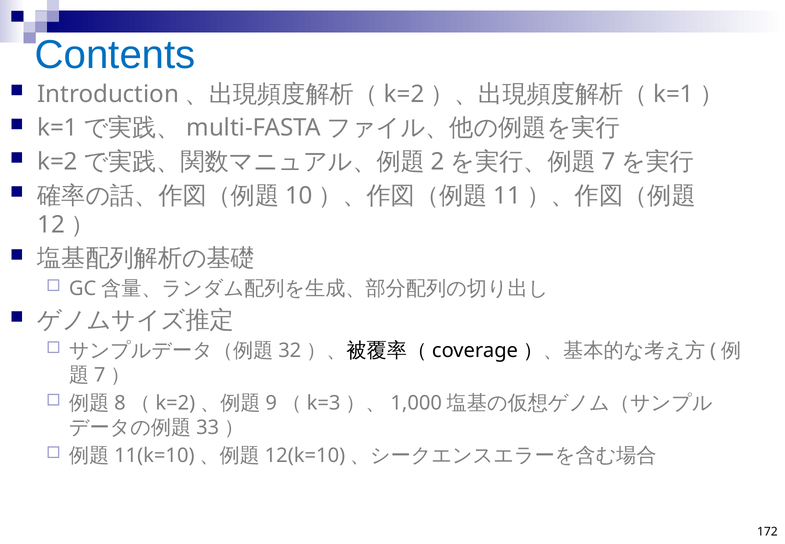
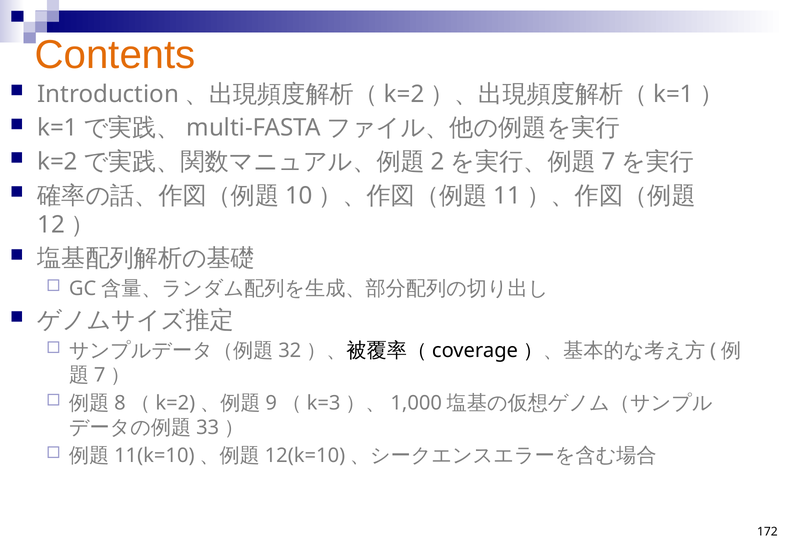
Contents colour: blue -> orange (115, 55)
